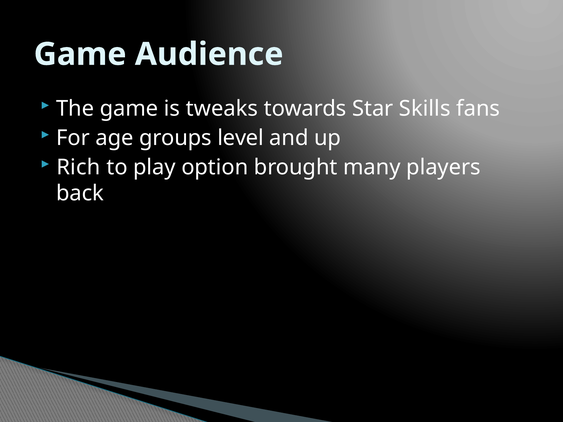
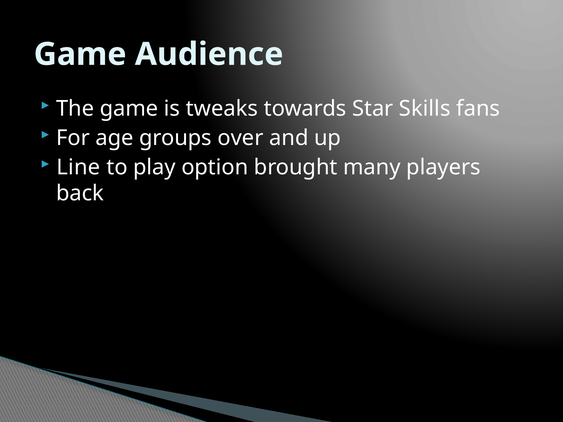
level: level -> over (240, 138)
Rich: Rich -> Line (78, 167)
